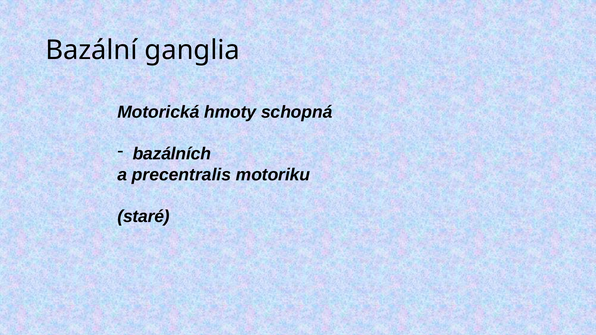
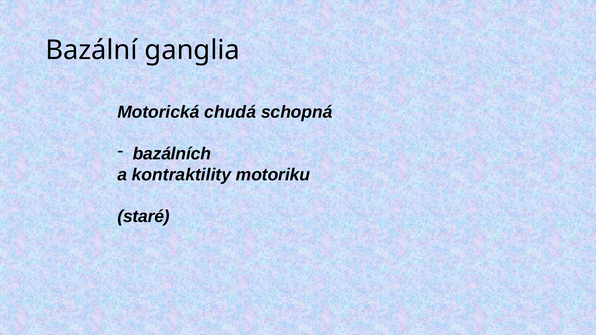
hmoty: hmoty -> chudá (230, 112)
precentralis: precentralis -> kontraktility (182, 175)
